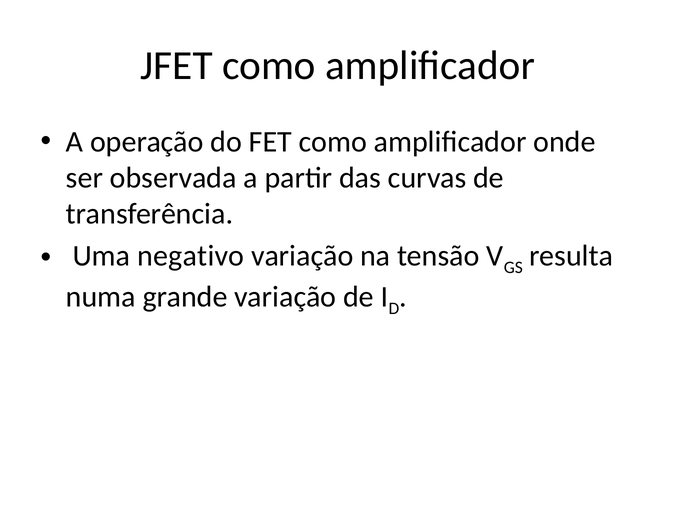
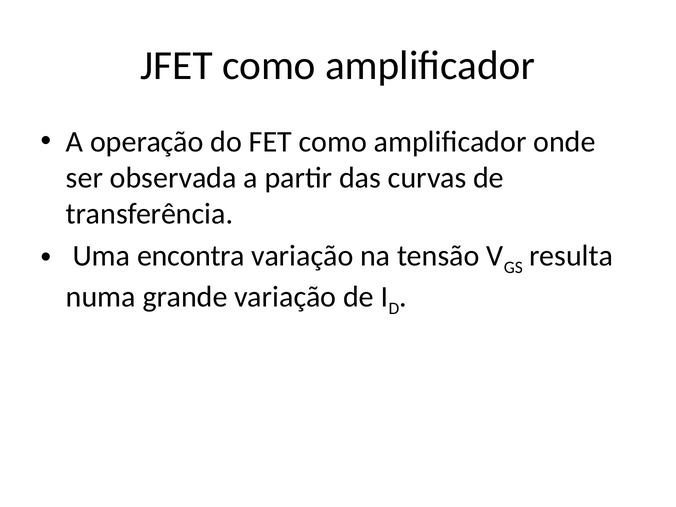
negativo: negativo -> encontra (191, 256)
